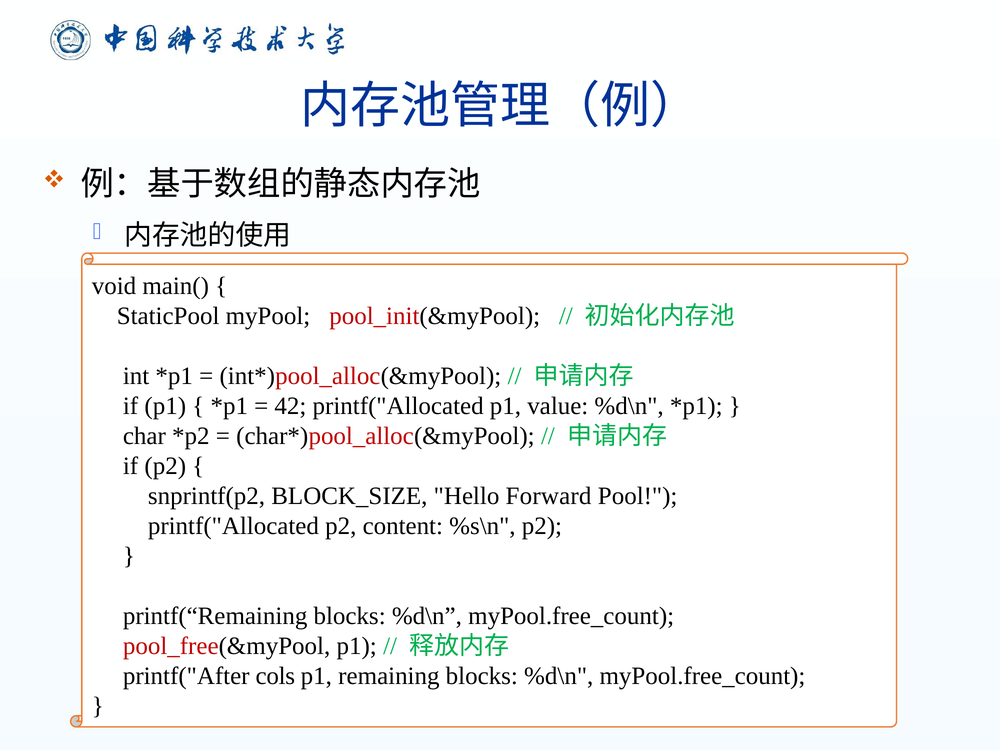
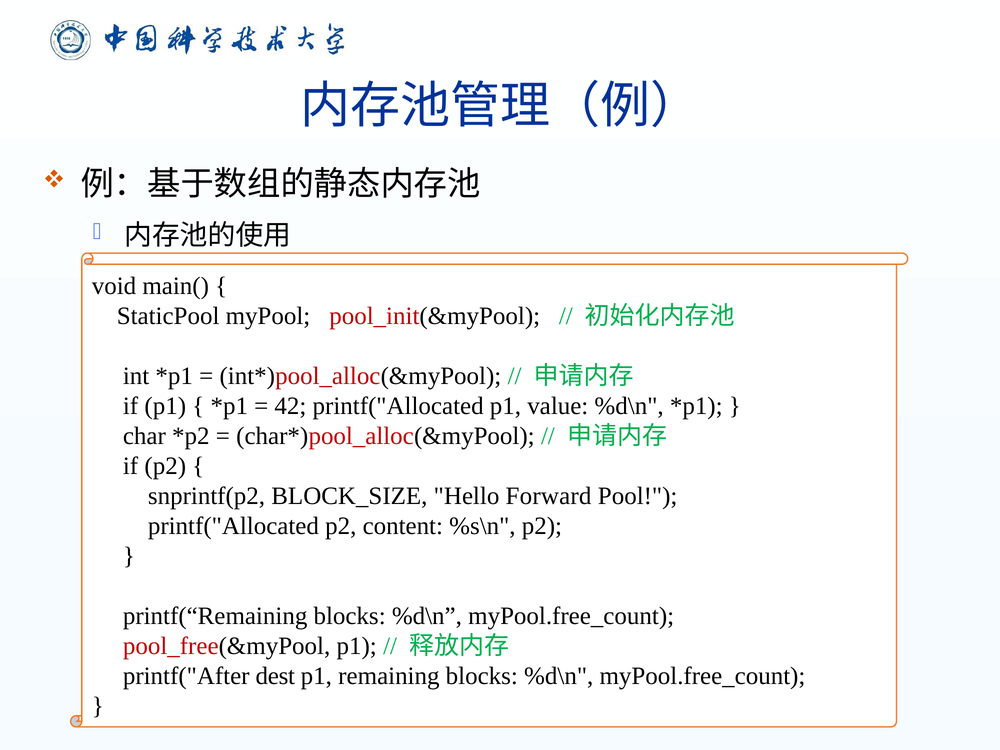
cols: cols -> dest (275, 676)
